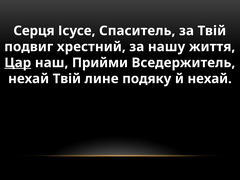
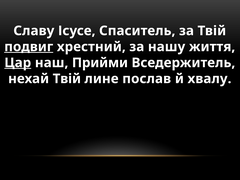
Серця: Серця -> Славу (34, 31)
подвиг underline: none -> present (29, 47)
подяку: подяку -> послав (147, 79)
й нехай: нехай -> хвалу (209, 79)
